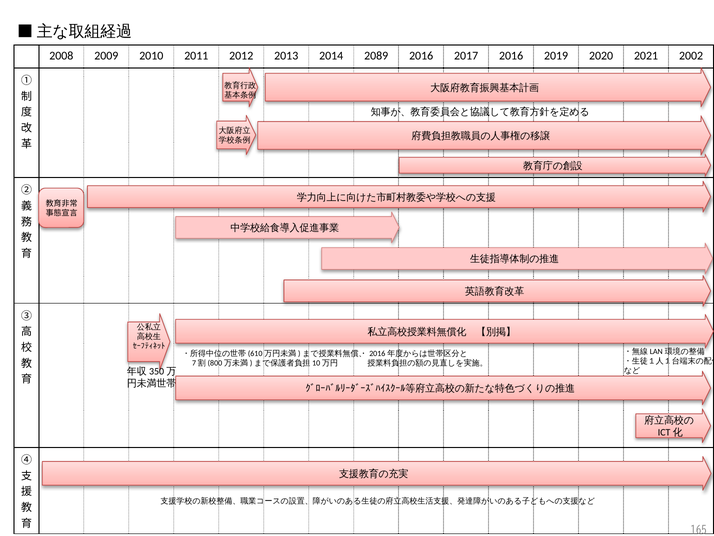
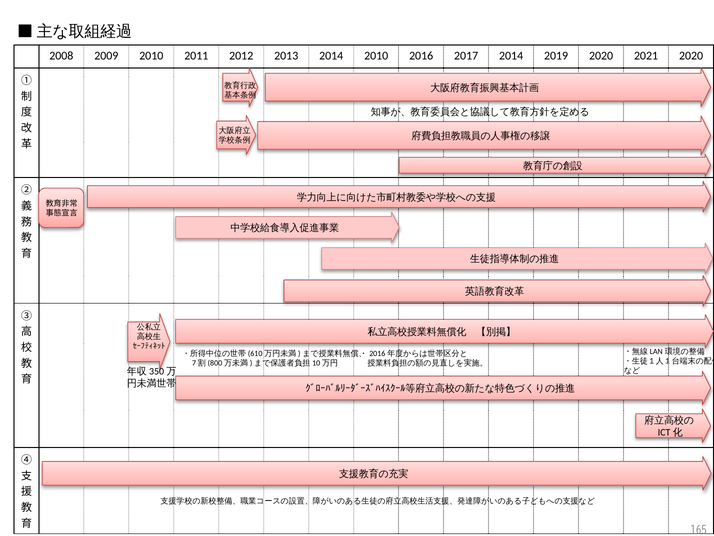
2014 2089: 2089 -> 2010 (376, 56)
2017 2016: 2016 -> 2014 (511, 56)
2021 2002: 2002 -> 2020 (691, 56)
